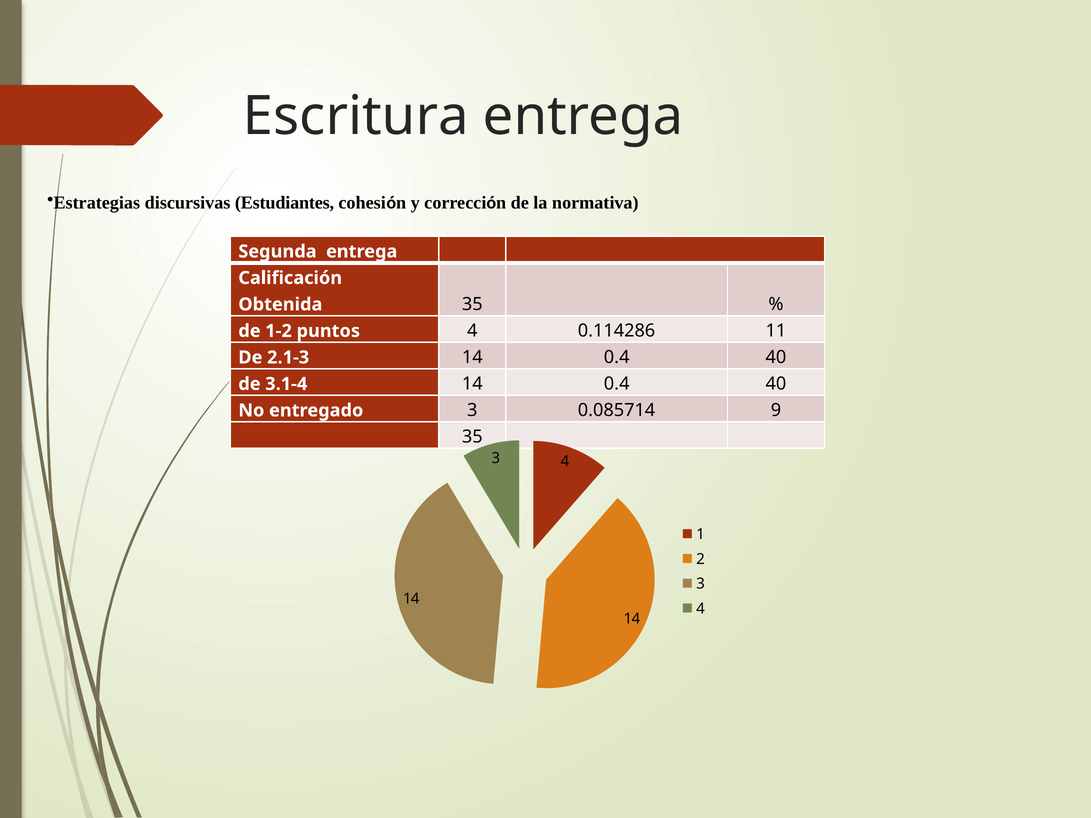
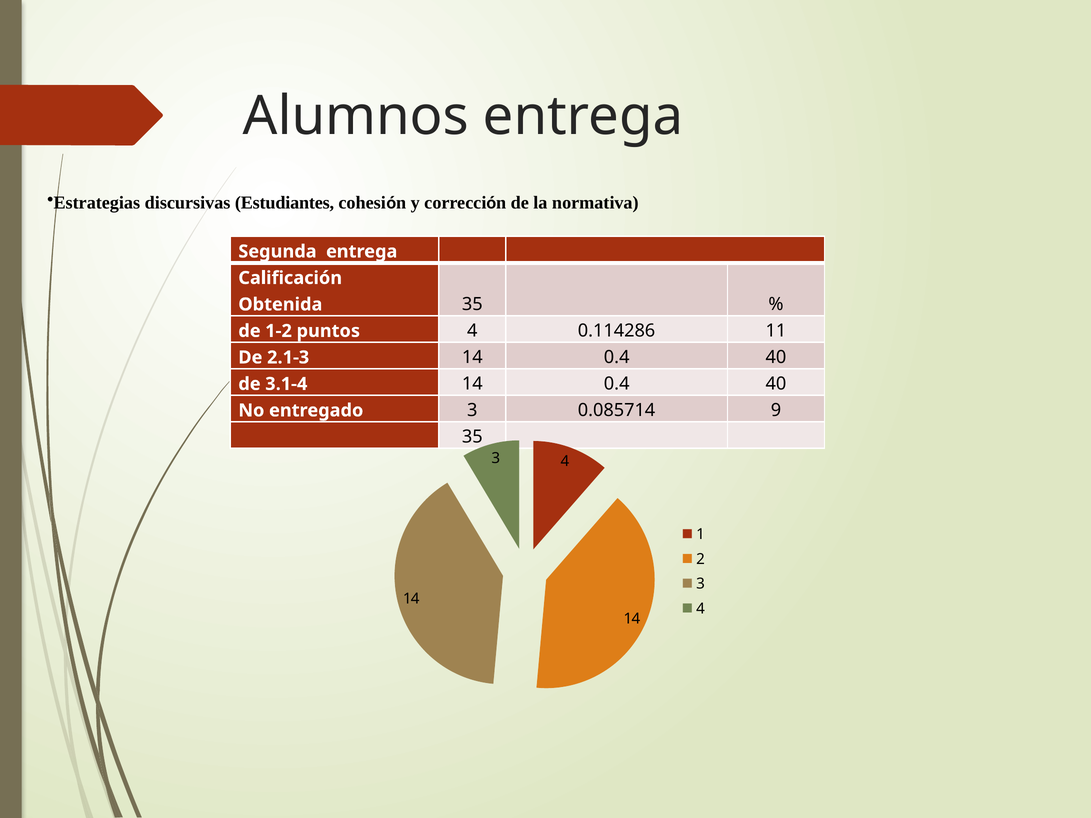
Escritura: Escritura -> Alumnos (356, 116)
